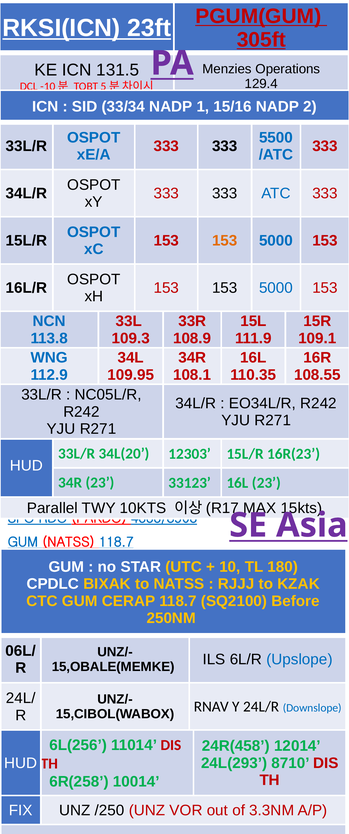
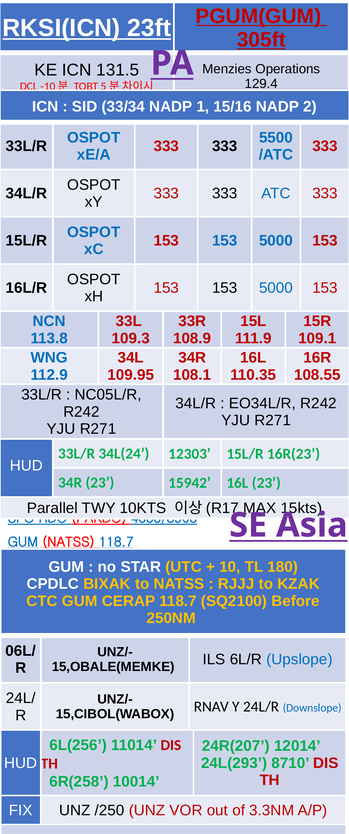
153 colour: orange -> blue (225, 241)
34L(20: 34L(20 -> 34L(24 (124, 454)
33123: 33123 -> 15942 (190, 483)
24R(458: 24R(458 -> 24R(207 (236, 747)
